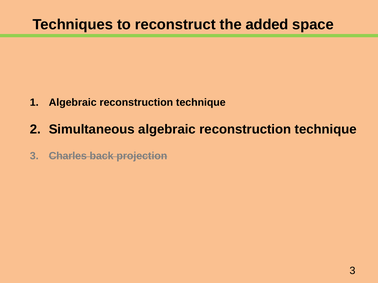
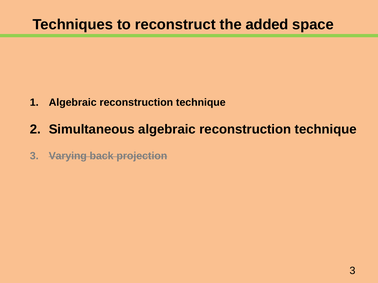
Charles: Charles -> Varying (68, 156)
